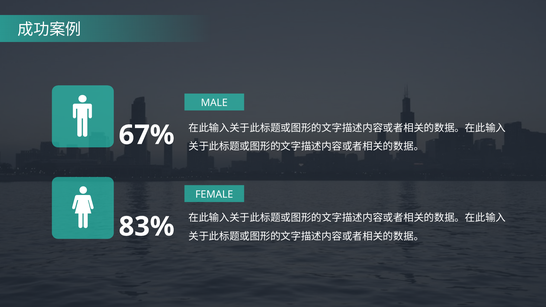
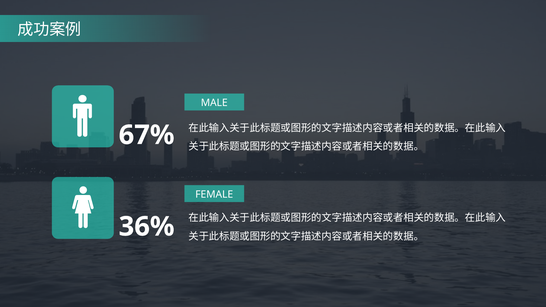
83%: 83% -> 36% (147, 227)
